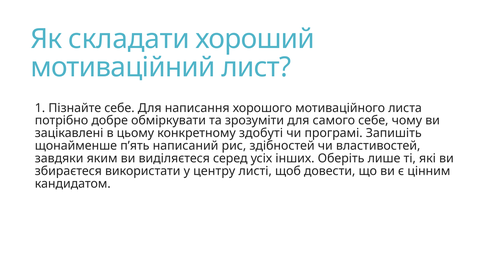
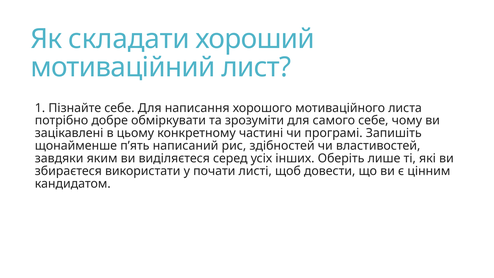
здобуті: здобуті -> частині (261, 133)
центру: центру -> почати (214, 171)
